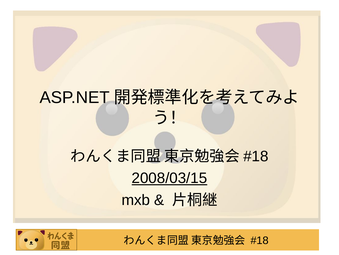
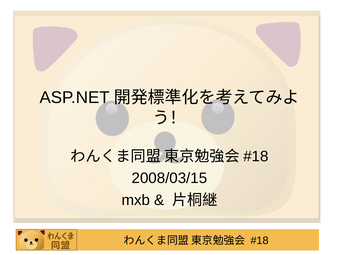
2008/03/15 underline: present -> none (169, 178)
